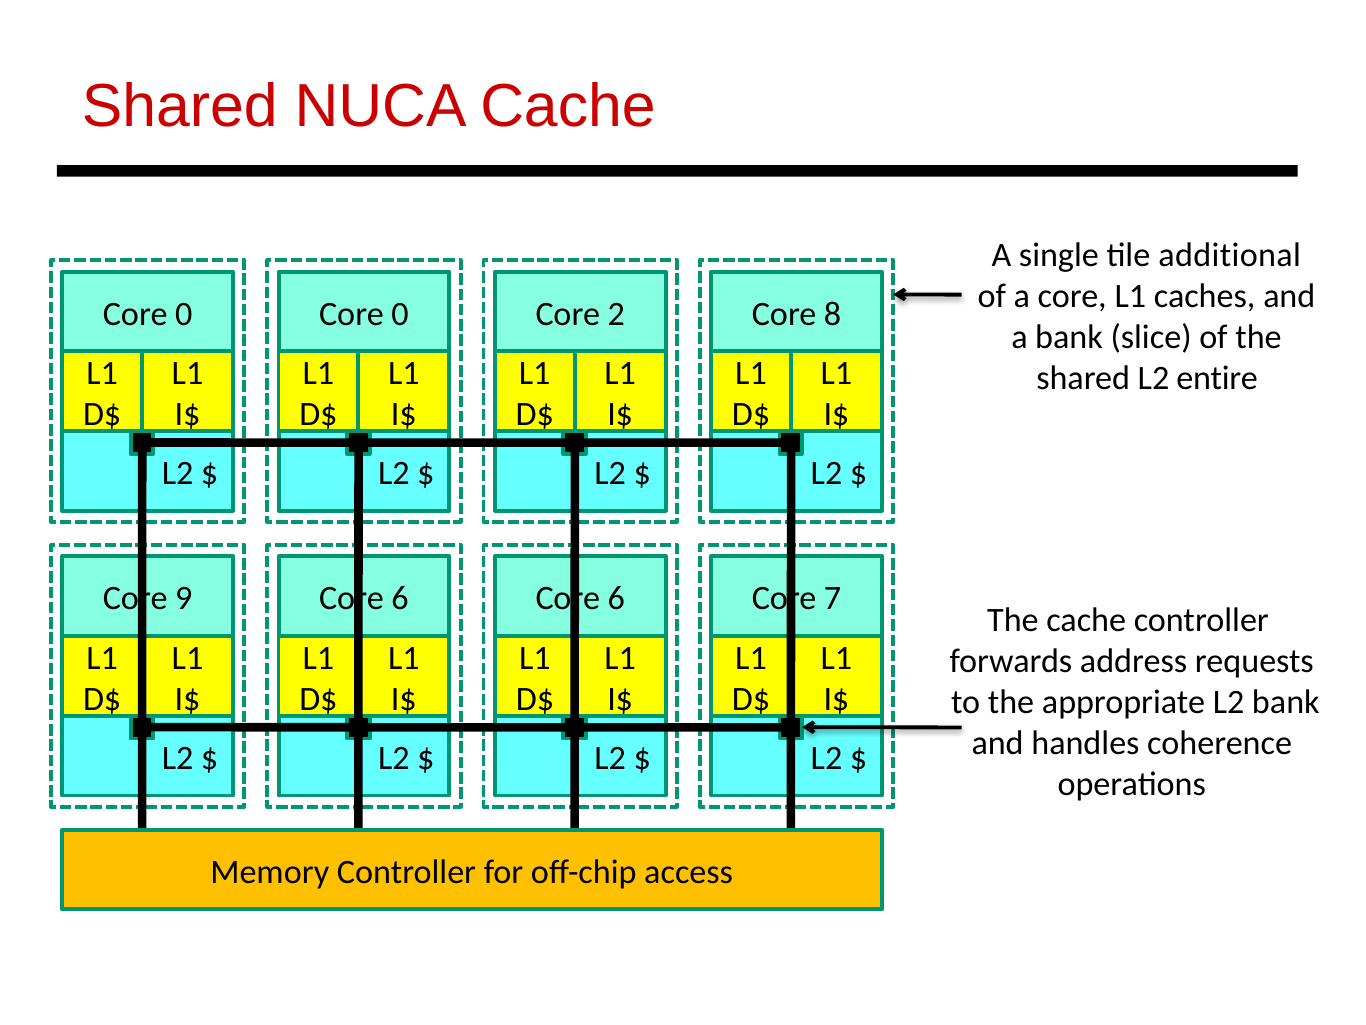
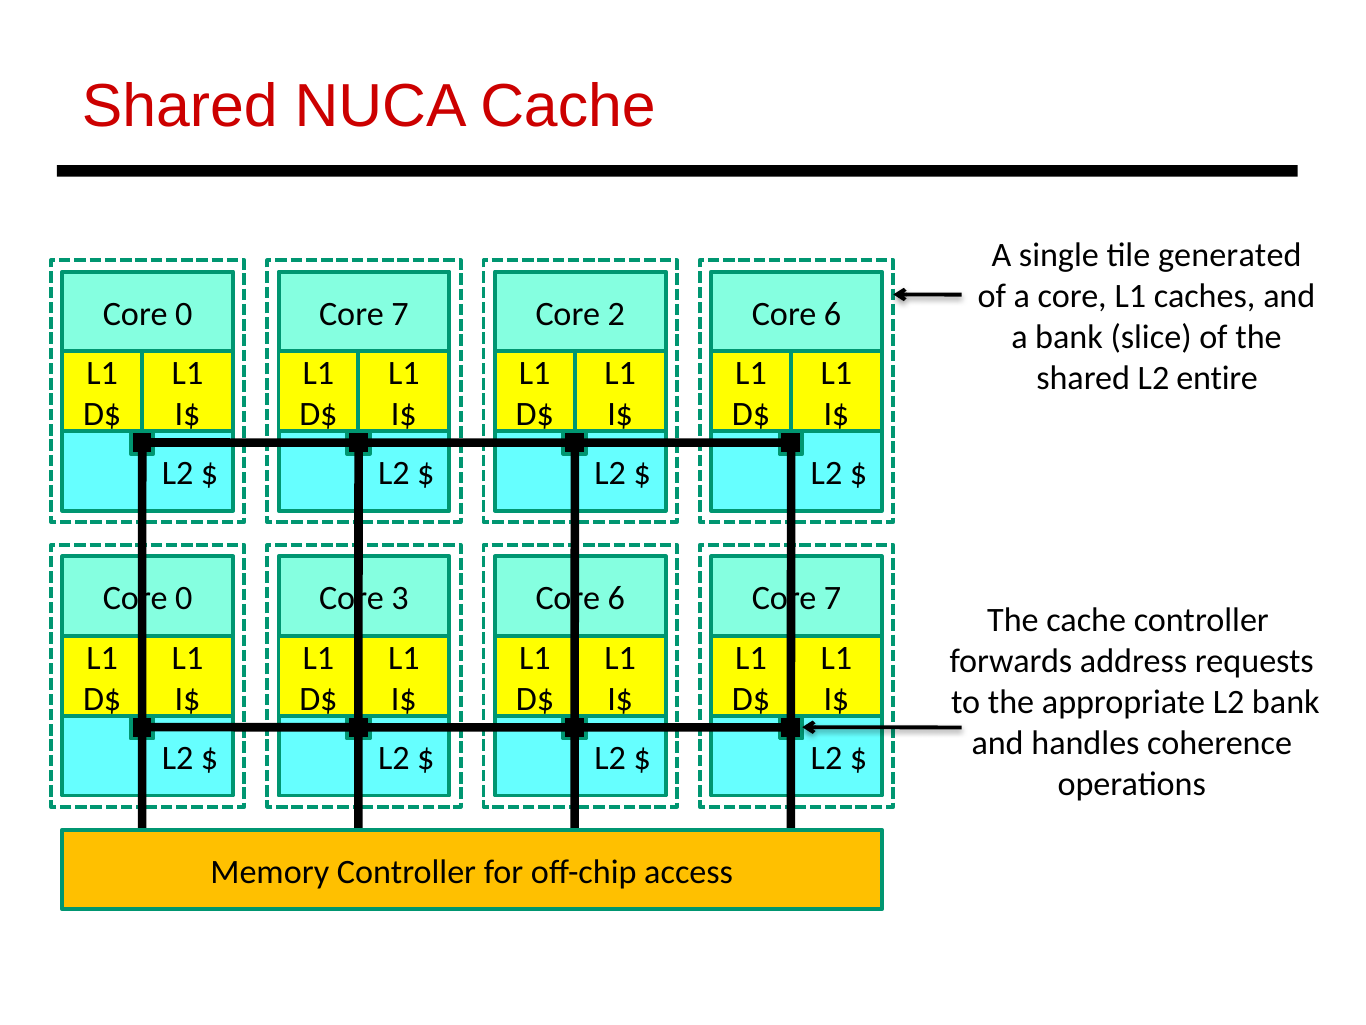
additional: additional -> generated (1230, 256)
0: 0 -> 7 (400, 314)
8: 8 -> 6 (833, 314)
9: 9 -> 0 (184, 598)
6: 6 -> 3 (400, 598)
